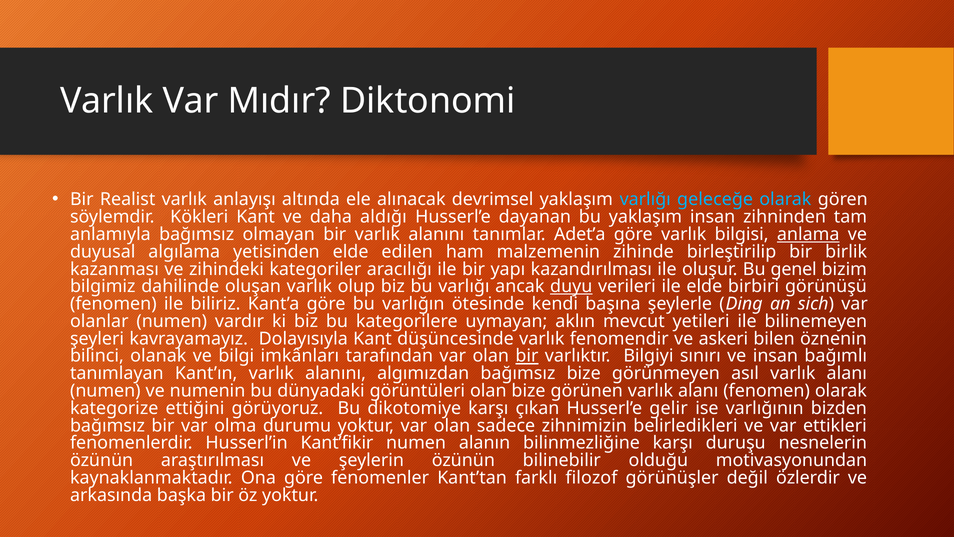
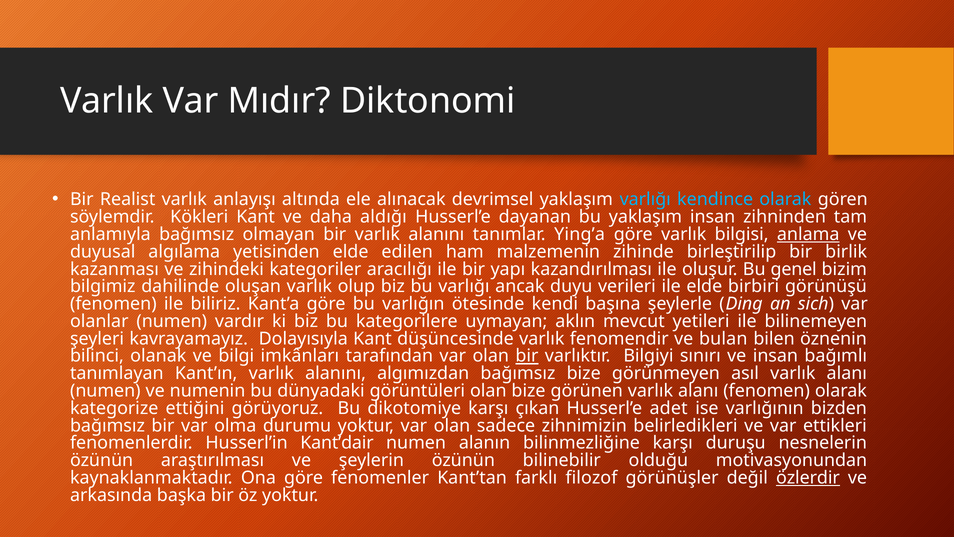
geleceğe: geleceğe -> kendince (715, 199)
Adet’a: Adet’a -> Ying’a (580, 234)
duyu underline: present -> none (571, 286)
askeri: askeri -> bulan (723, 338)
gelir: gelir -> adet (669, 408)
Kant’fikir: Kant’fikir -> Kant’dair (337, 443)
özlerdir underline: none -> present (808, 477)
